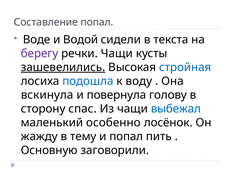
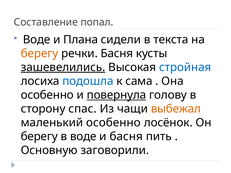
Водой: Водой -> Плана (81, 40)
берегу colour: purple -> orange (40, 54)
речки Чащи: Чащи -> Басня (117, 54)
воду: воду -> сама (139, 81)
вскинула: вскинула -> особенно (47, 95)
повернула underline: none -> present (116, 95)
выбежал colour: blue -> orange (176, 109)
жажду: жажду -> берегу (39, 137)
в тему: тему -> воде (83, 137)
и попал: попал -> басня (126, 137)
